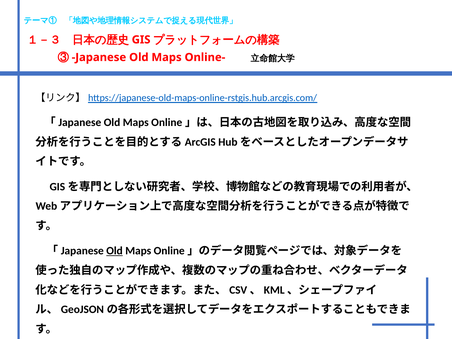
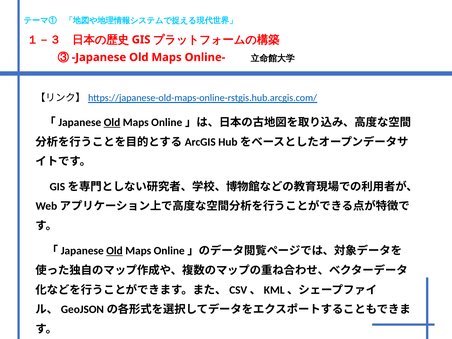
Old underline: none -> present (112, 122)
